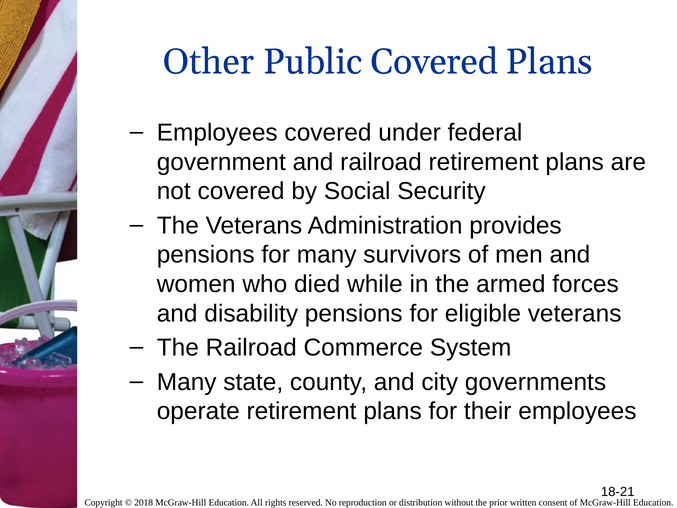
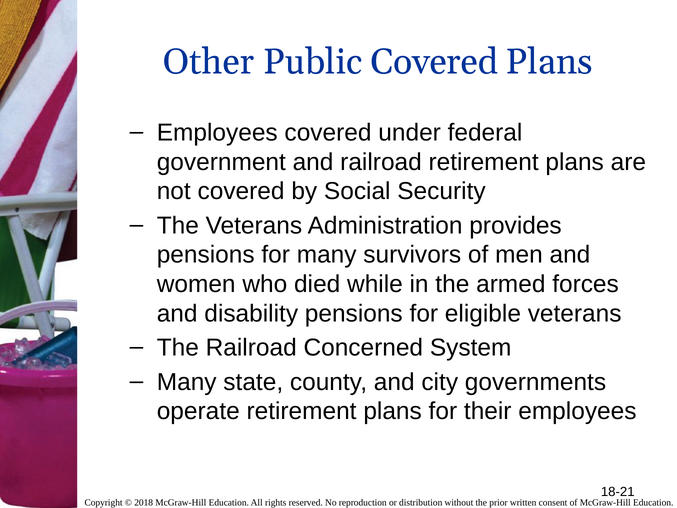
Commerce: Commerce -> Concerned (363, 348)
